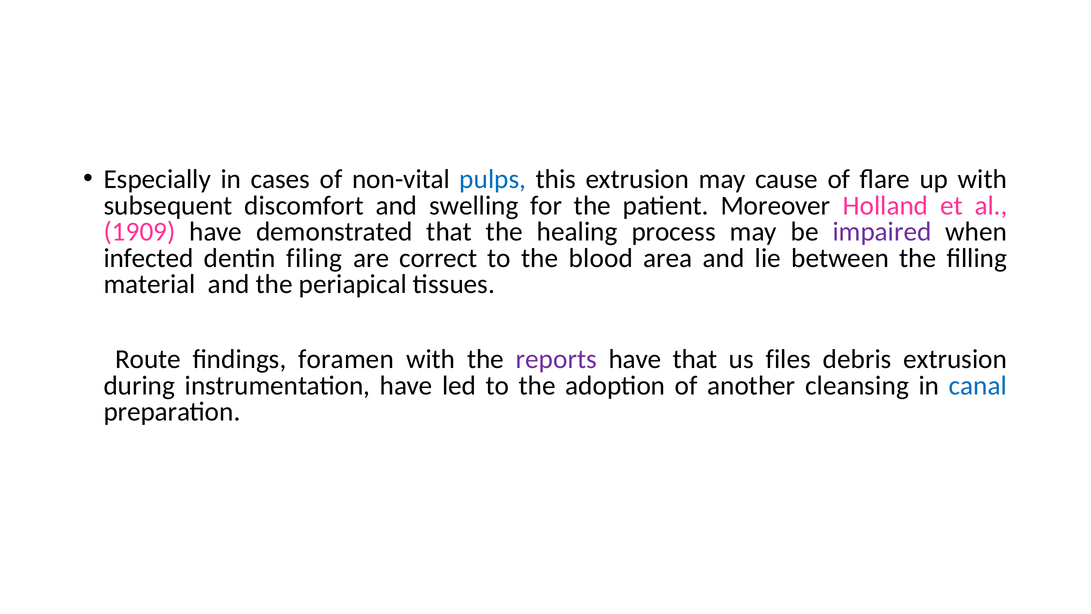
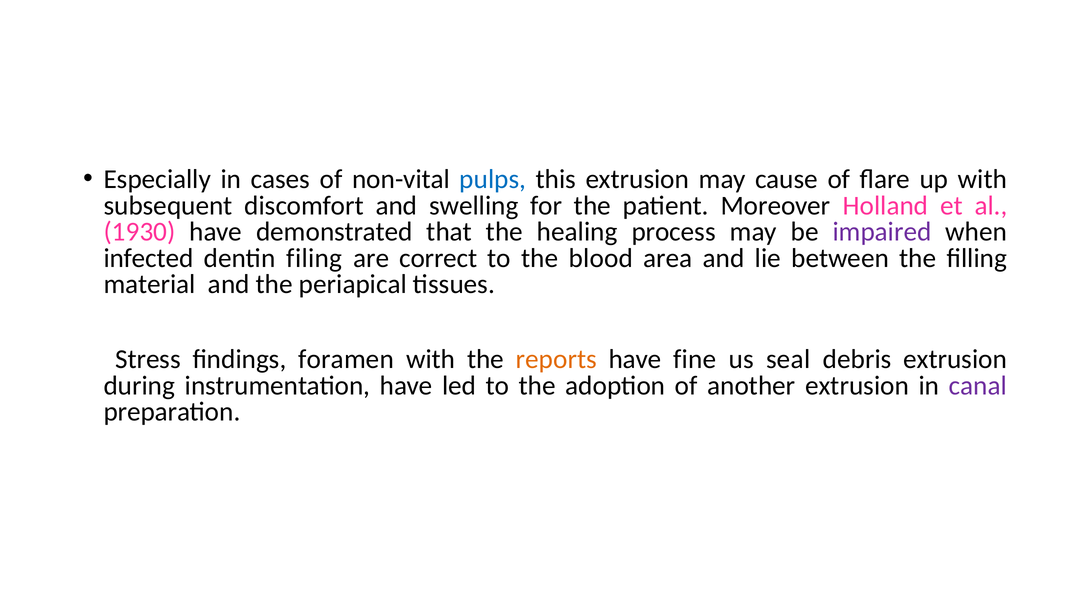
1909: 1909 -> 1930 (140, 232)
Route: Route -> Stress (148, 359)
reports colour: purple -> orange (556, 359)
have that: that -> fine (695, 359)
files: files -> seal (788, 359)
another cleansing: cleansing -> extrusion (857, 385)
canal colour: blue -> purple (978, 385)
